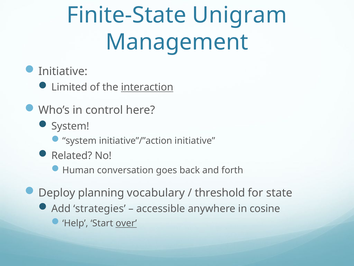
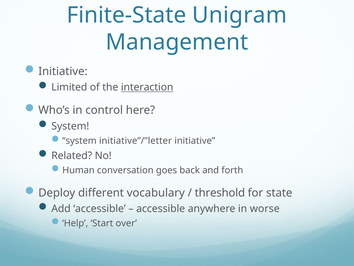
initiative”/”action: initiative”/”action -> initiative”/”letter (135, 141)
planning: planning -> different (101, 192)
Add strategies: strategies -> accessible (99, 208)
cosine: cosine -> worse (265, 208)
over underline: present -> none (126, 223)
